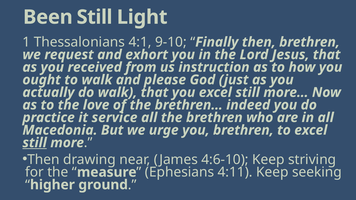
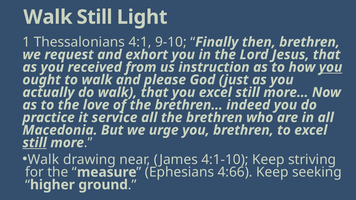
Been: Been -> Walk (48, 17)
you underline: none -> present (331, 67)
Then: Then -> Walk (43, 160)
4:6-10: 4:6-10 -> 4:1-10 (225, 160)
4:11: 4:11 -> 4:66 (235, 172)
